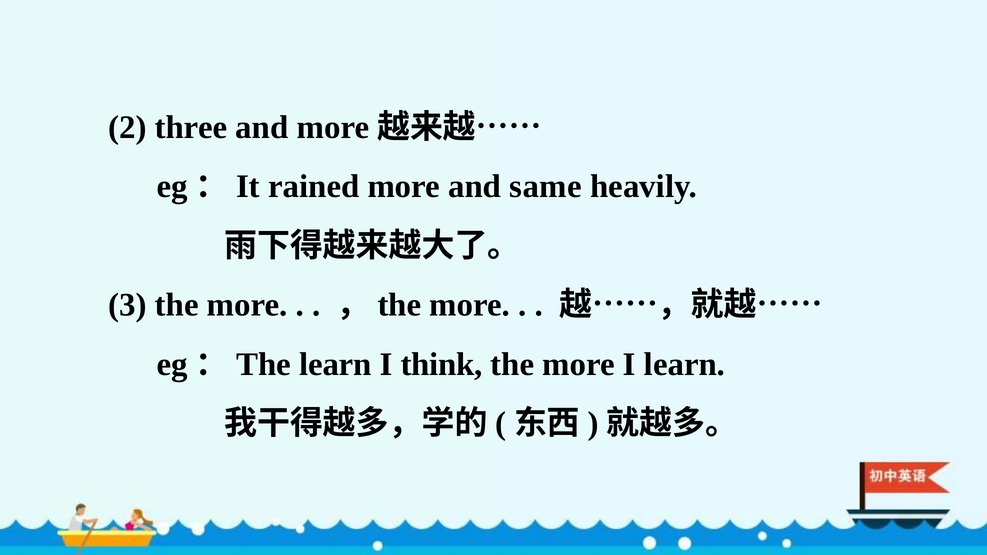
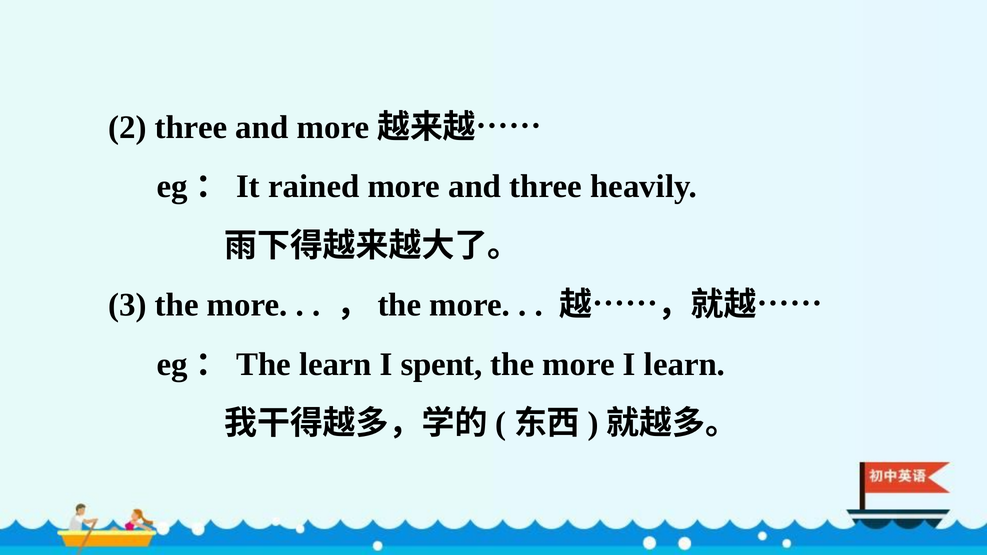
and same: same -> three (546, 187)
think: think -> spent (442, 364)
